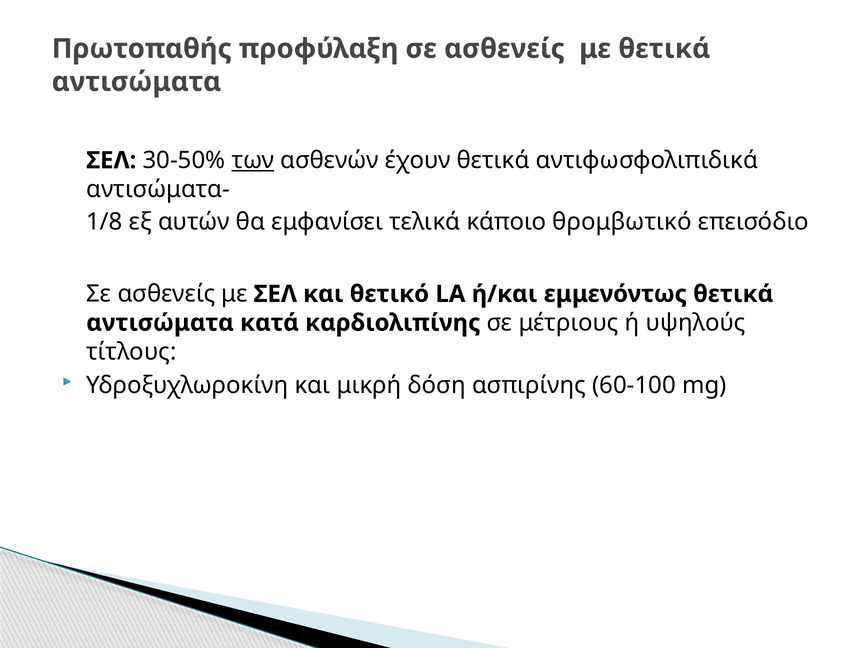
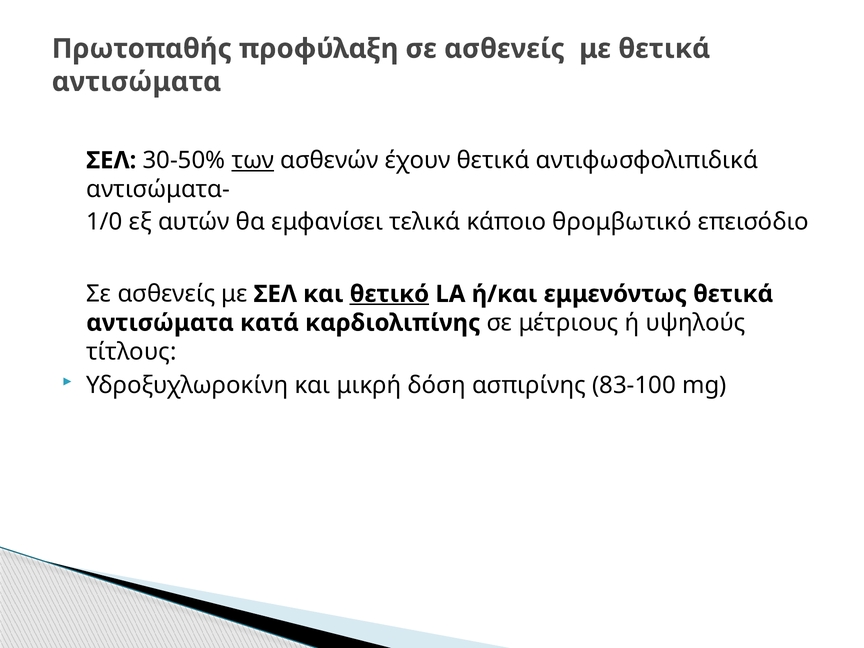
1/8: 1/8 -> 1/0 (104, 222)
θετικό underline: none -> present (389, 294)
60-100: 60-100 -> 83-100 (634, 385)
